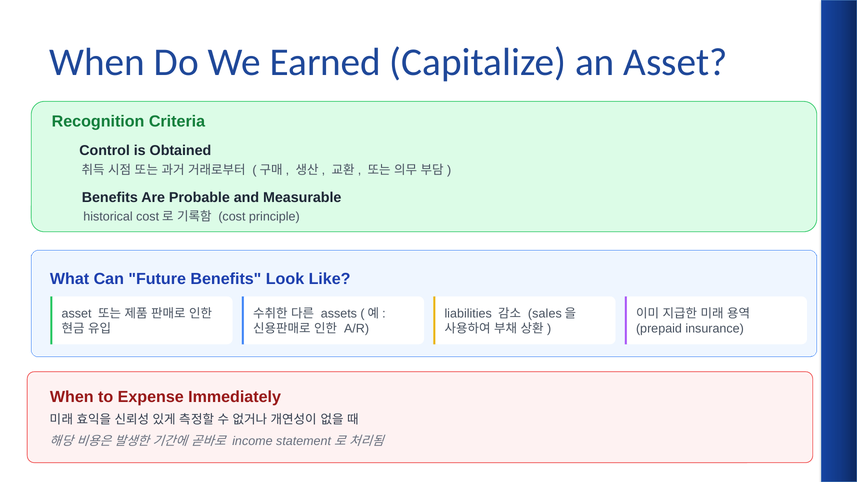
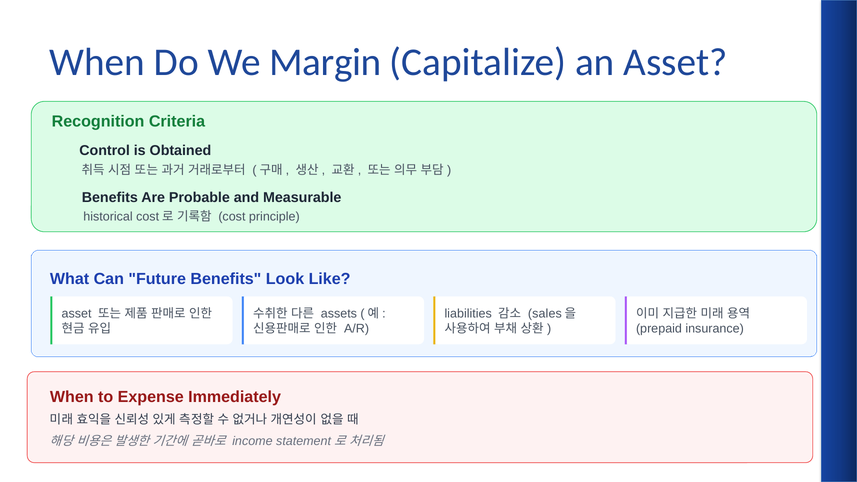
Earned: Earned -> Margin (325, 62)
